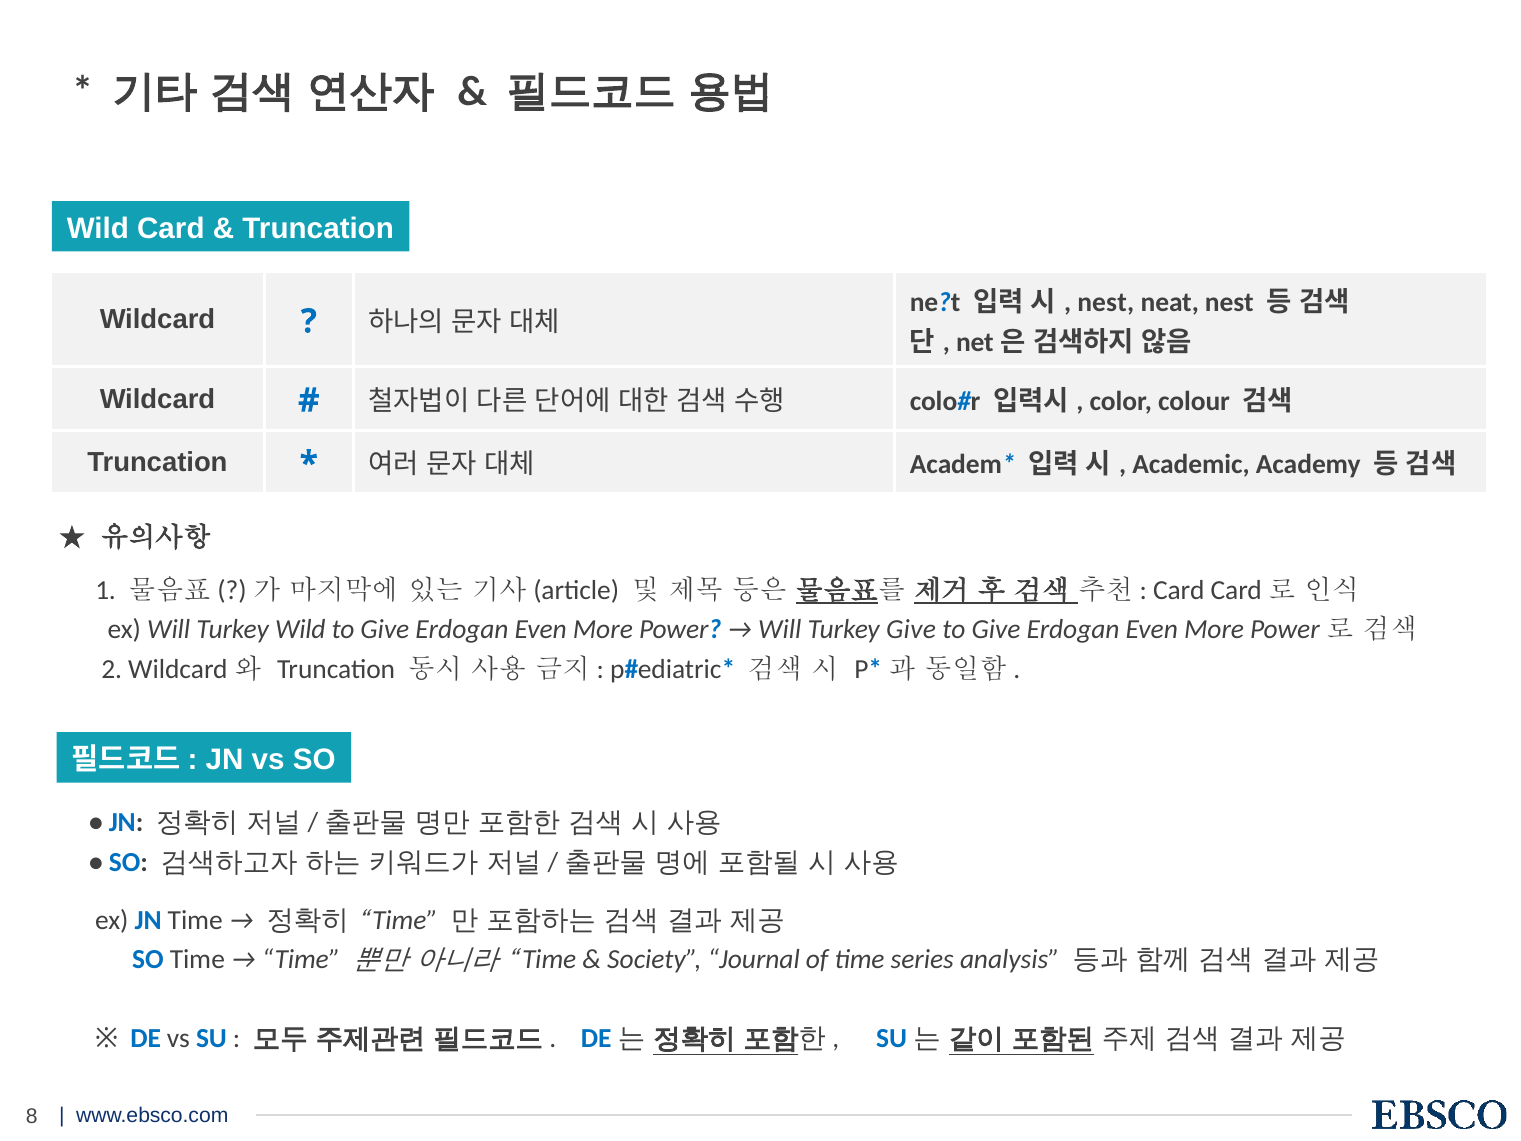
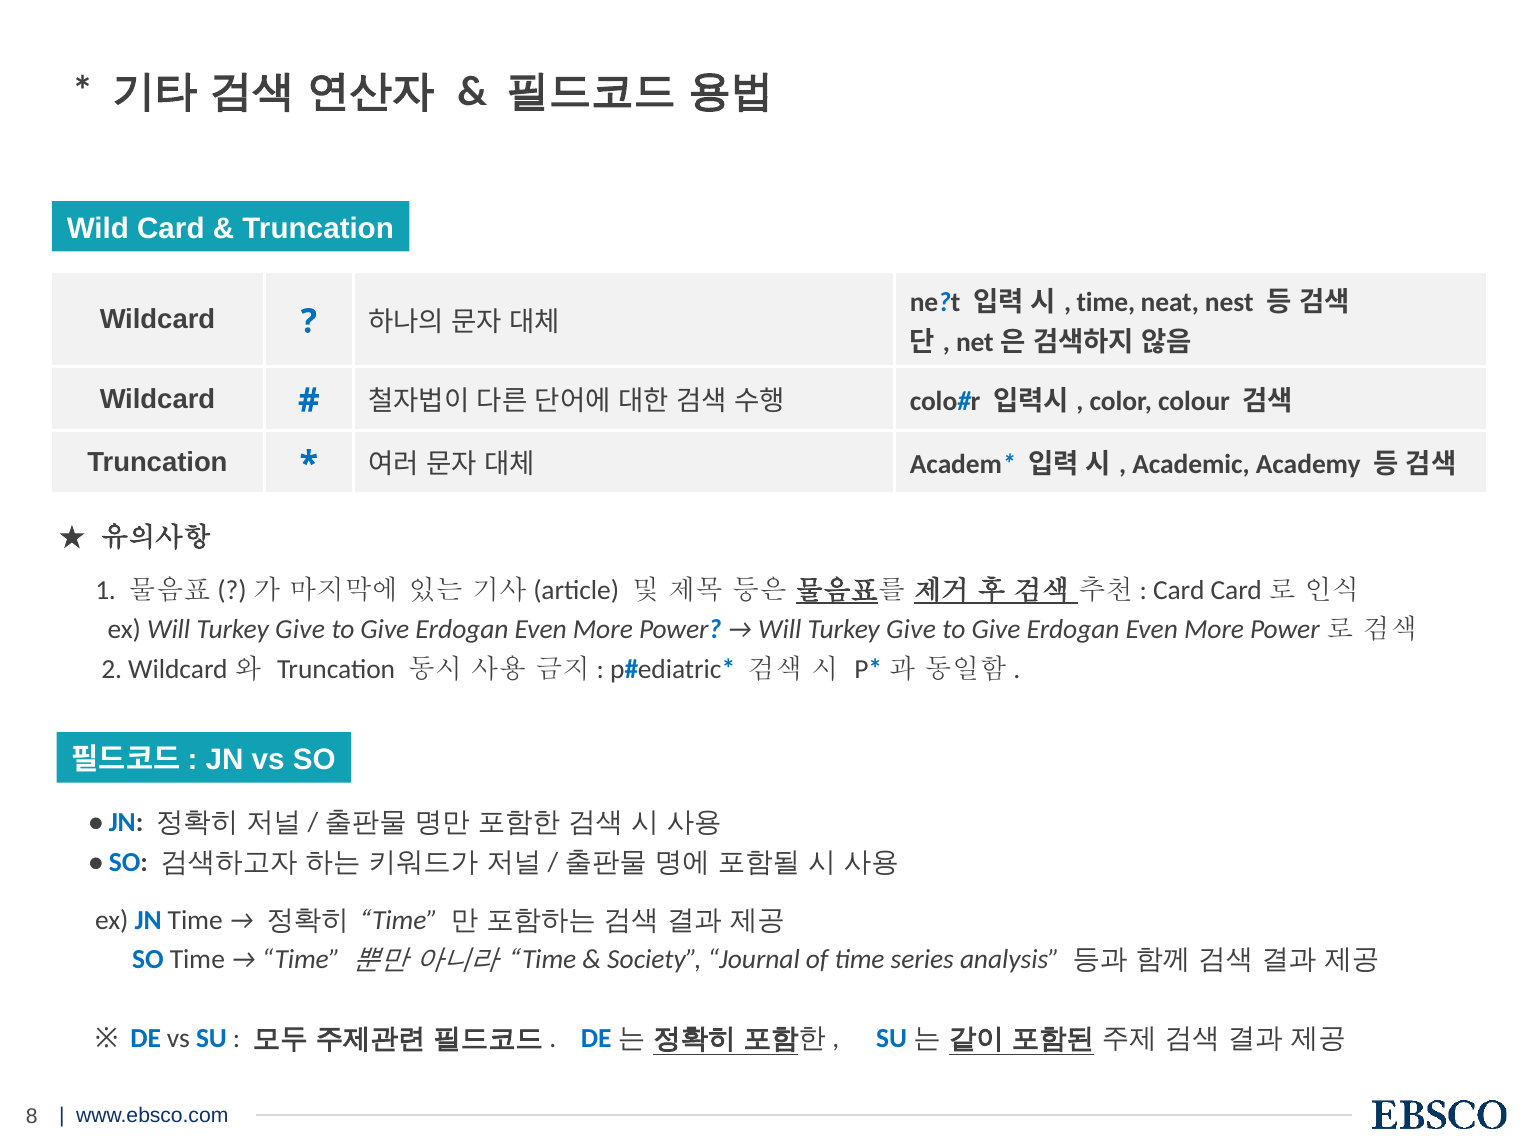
nest: nest -> time (1106, 302)
ex Will Turkey Wild: Wild -> Give (300, 630)
